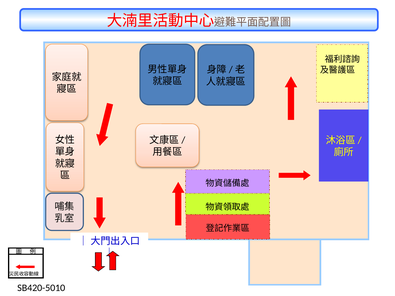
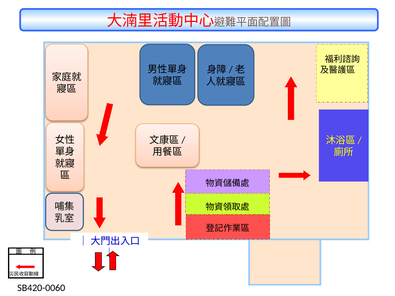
SB420-5010: SB420-5010 -> SB420-0060 (41, 288)
